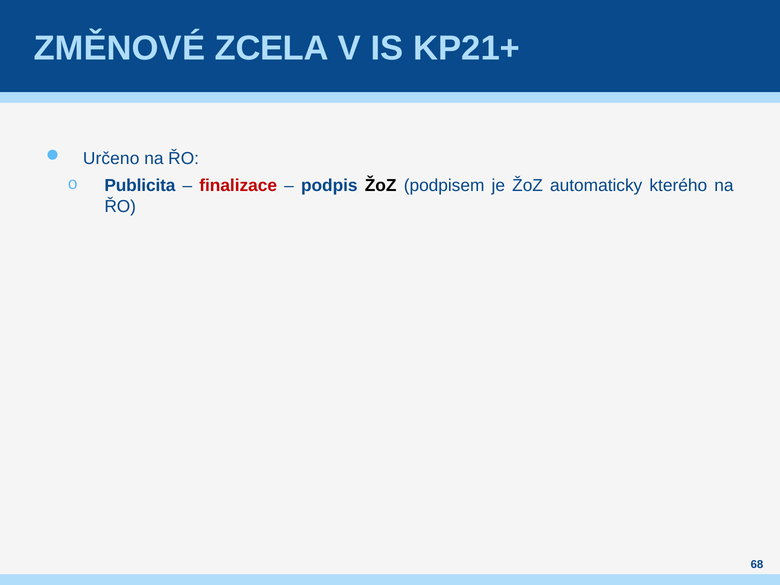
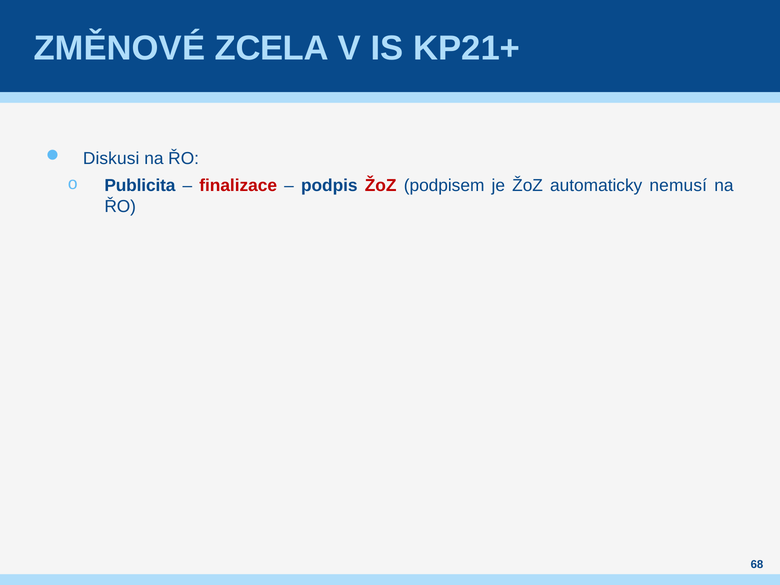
Určeno: Určeno -> Diskusi (111, 158)
ŽoZ colour: black -> red (381, 186)
kterého: kterého -> nemusí (678, 186)
